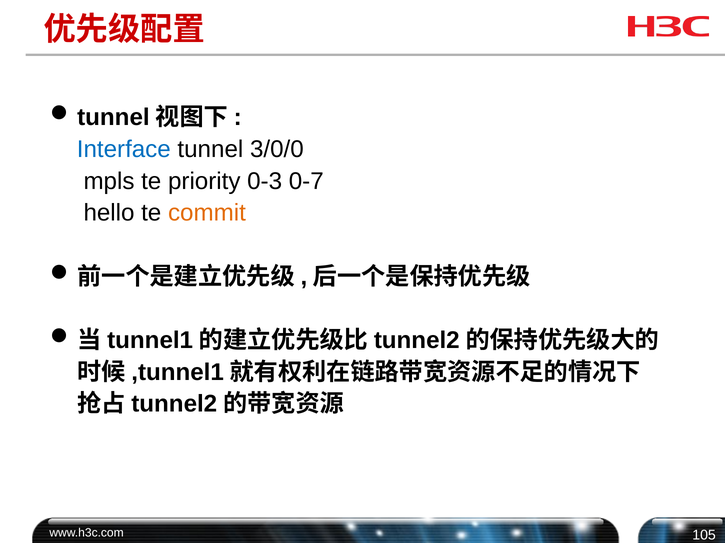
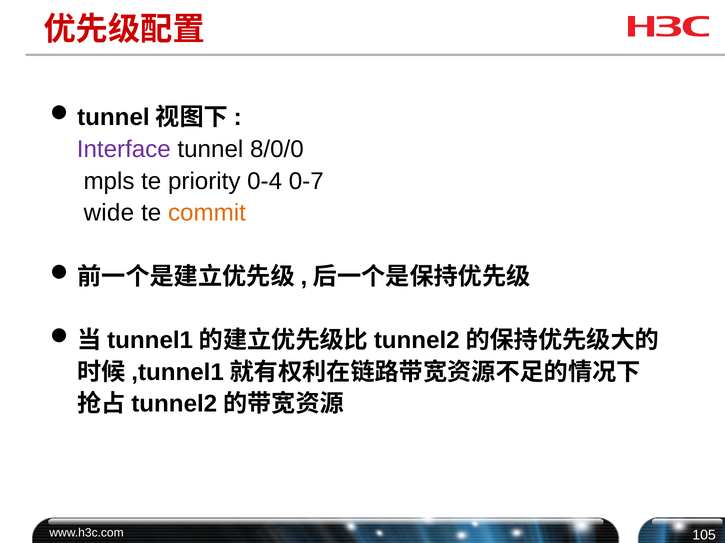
Interface colour: blue -> purple (124, 149)
3/0/0: 3/0/0 -> 8/0/0 (277, 149)
0-3: 0-3 -> 0-4 (265, 181)
hello: hello -> wide (109, 213)
